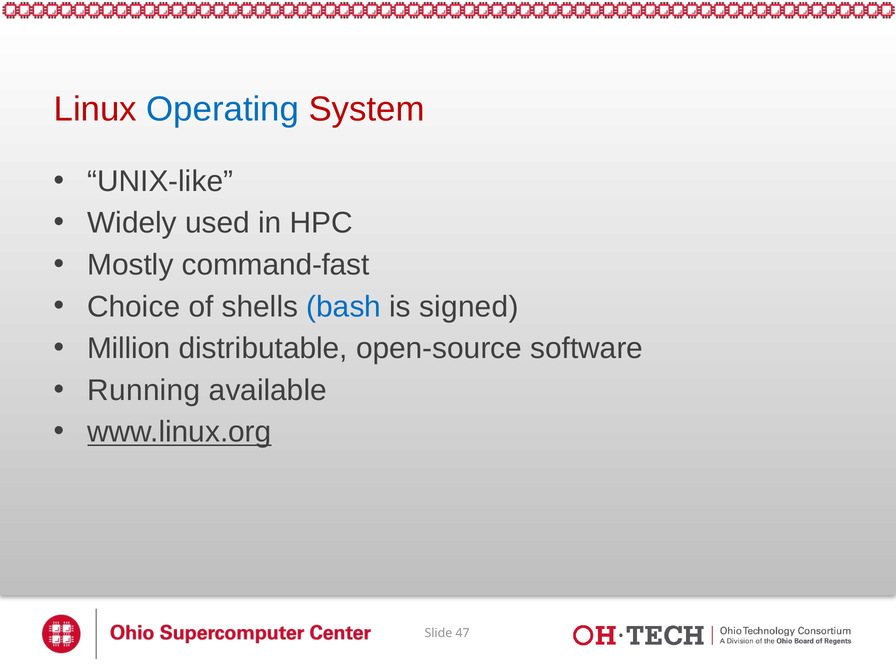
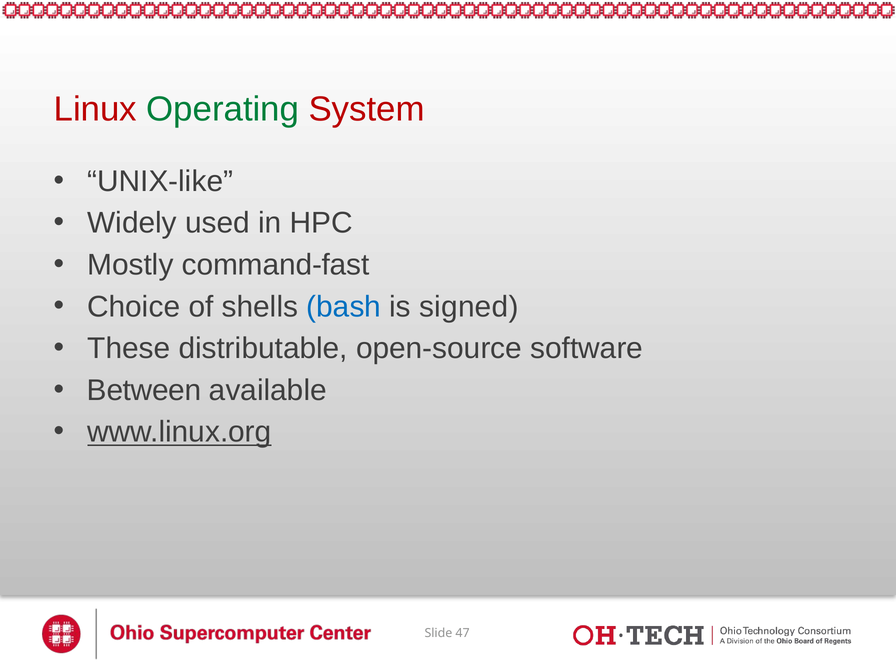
Operating colour: blue -> green (223, 109)
Million: Million -> These (129, 349)
Running: Running -> Between (144, 390)
